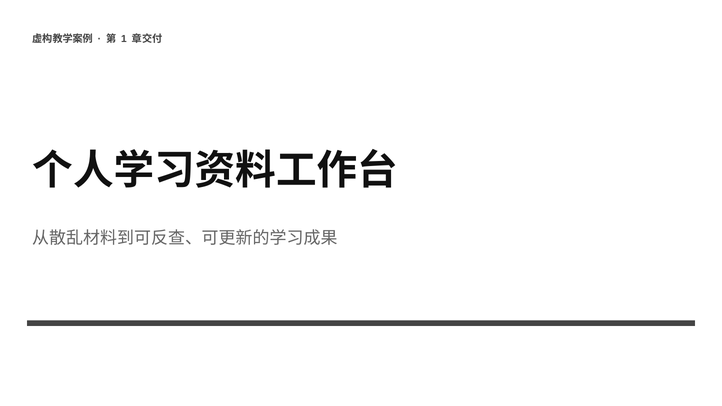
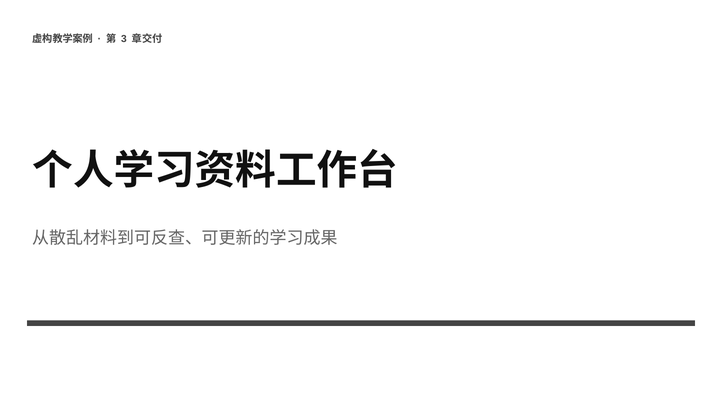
1: 1 -> 3 (124, 39)
